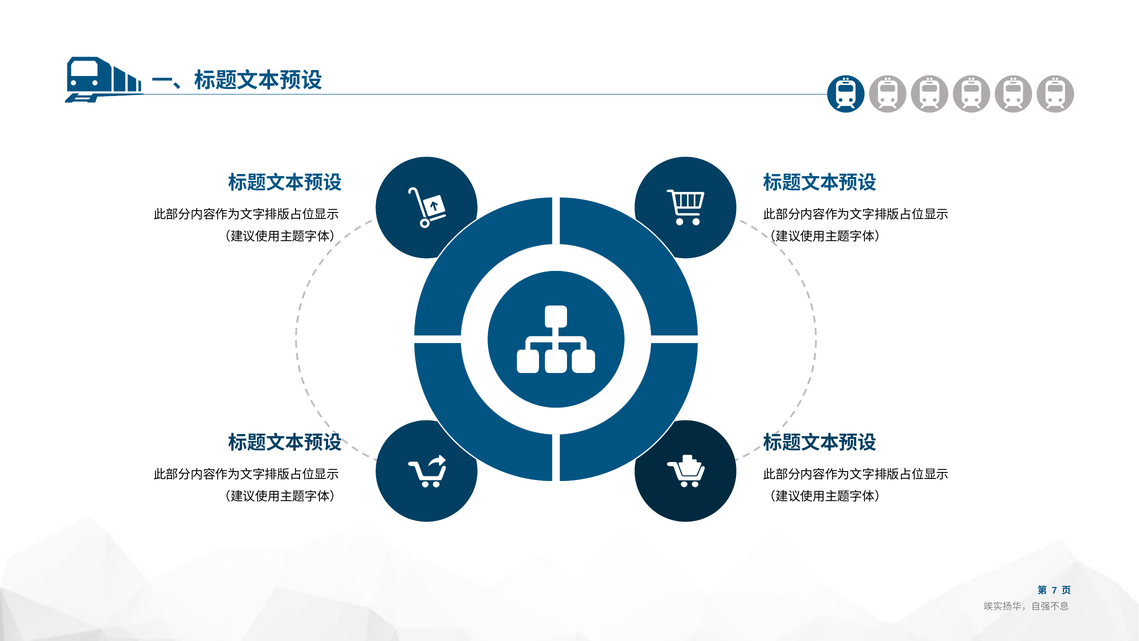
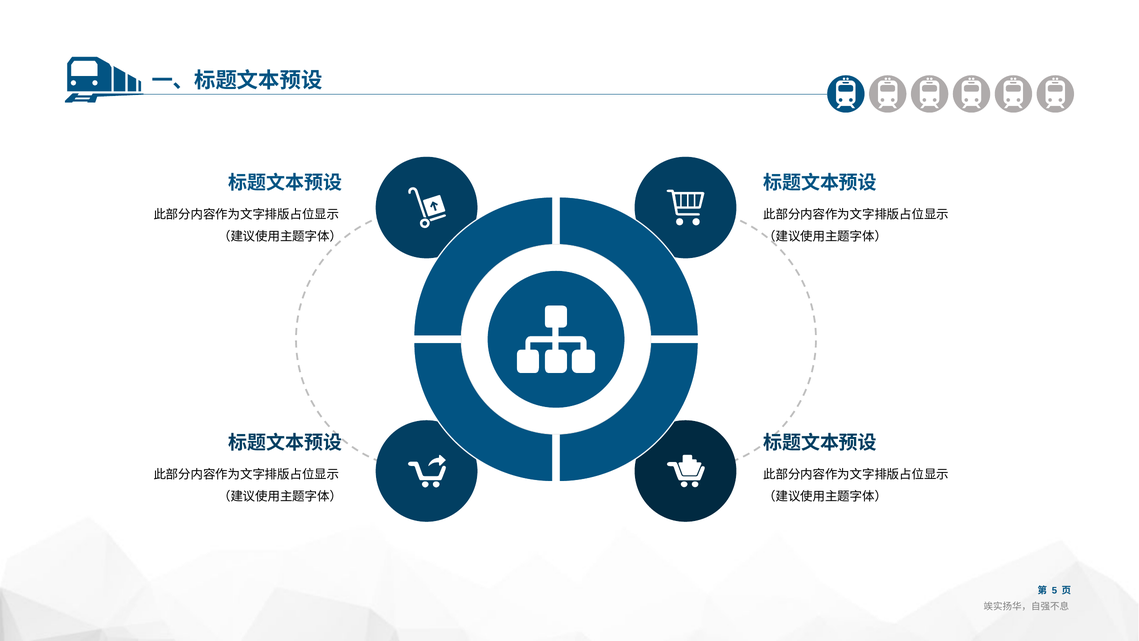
7: 7 -> 5 (1054, 591)
